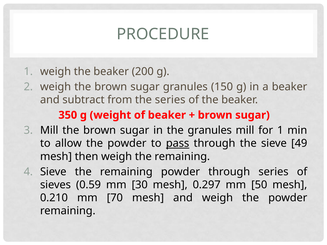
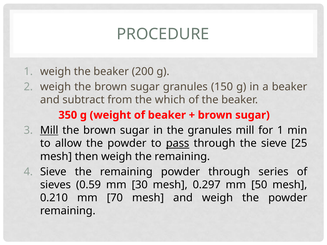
the series: series -> which (170, 100)
Mill underline: none -> present (49, 130)
49: 49 -> 25 (299, 144)
